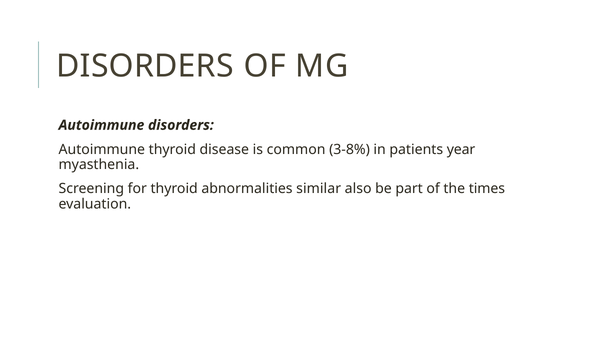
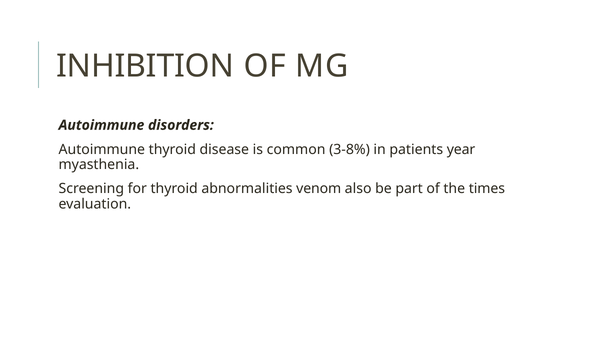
DISORDERS: DISORDERS -> INHIBITION (145, 66)
similar: similar -> venom (319, 189)
